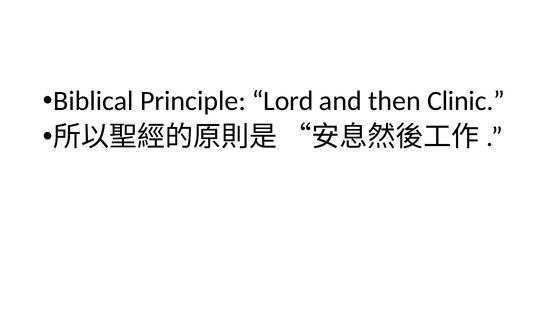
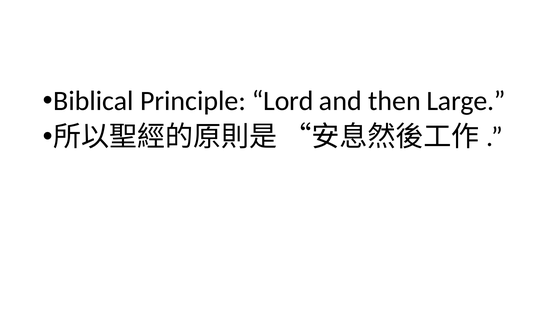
Clinic: Clinic -> Large (466, 101)
